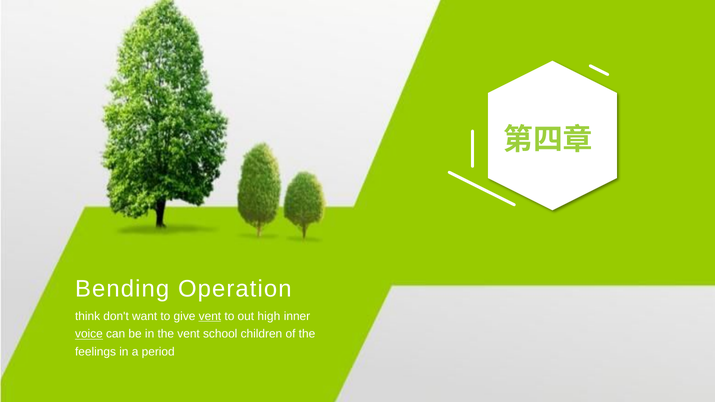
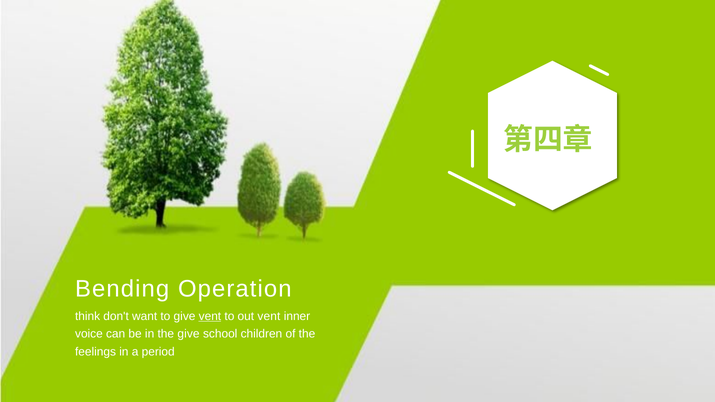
out high: high -> vent (269, 316)
voice underline: present -> none (89, 334)
the vent: vent -> give (189, 334)
